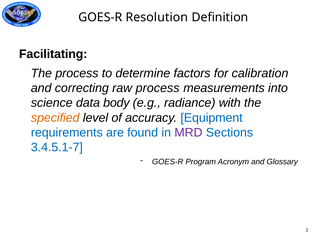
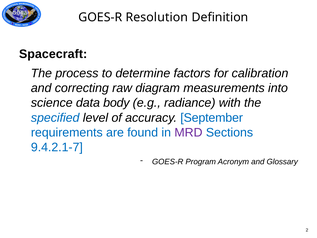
Facilitating: Facilitating -> Spacecraft (53, 54)
raw process: process -> diagram (158, 88)
specified colour: orange -> blue (55, 118)
Equipment: Equipment -> September (212, 118)
3.4.5.1-7: 3.4.5.1-7 -> 9.4.2.1-7 (57, 147)
